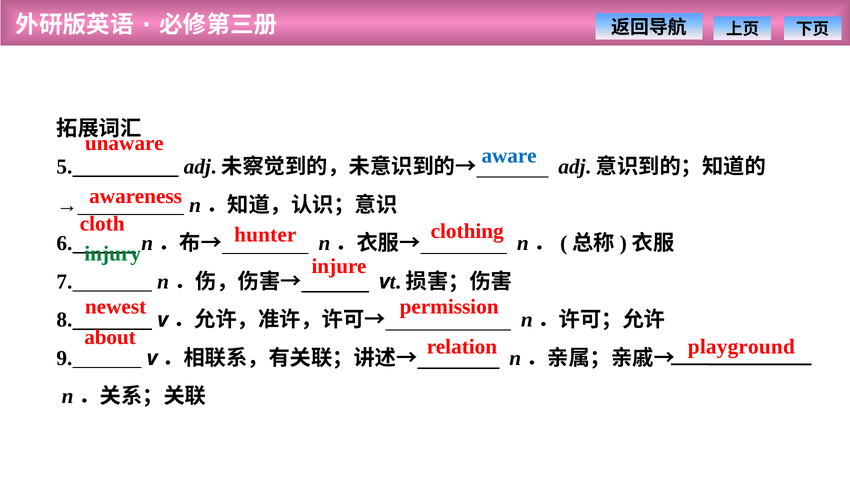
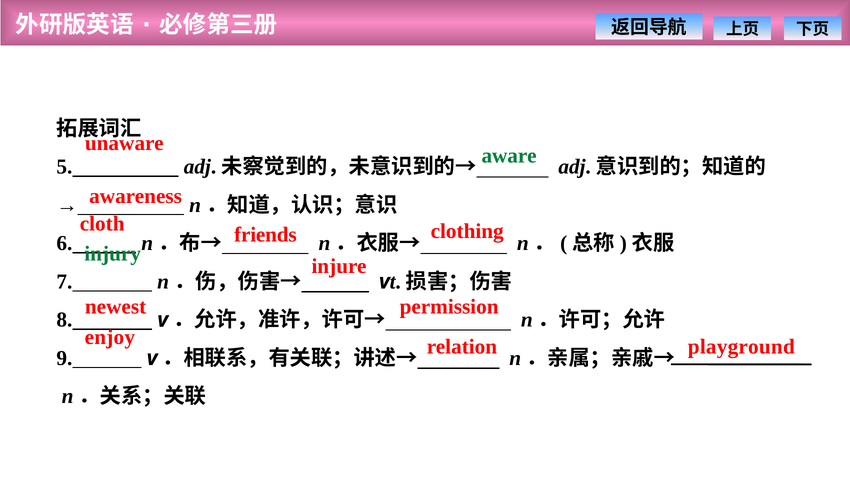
aware colour: blue -> green (509, 156)
hunter: hunter -> friends (265, 235)
about: about -> enjoy (110, 337)
